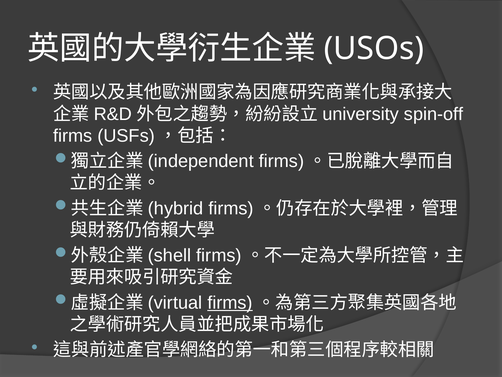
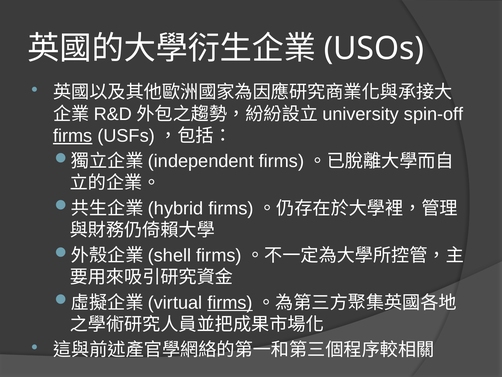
firms underline: none -> present (73, 136)
